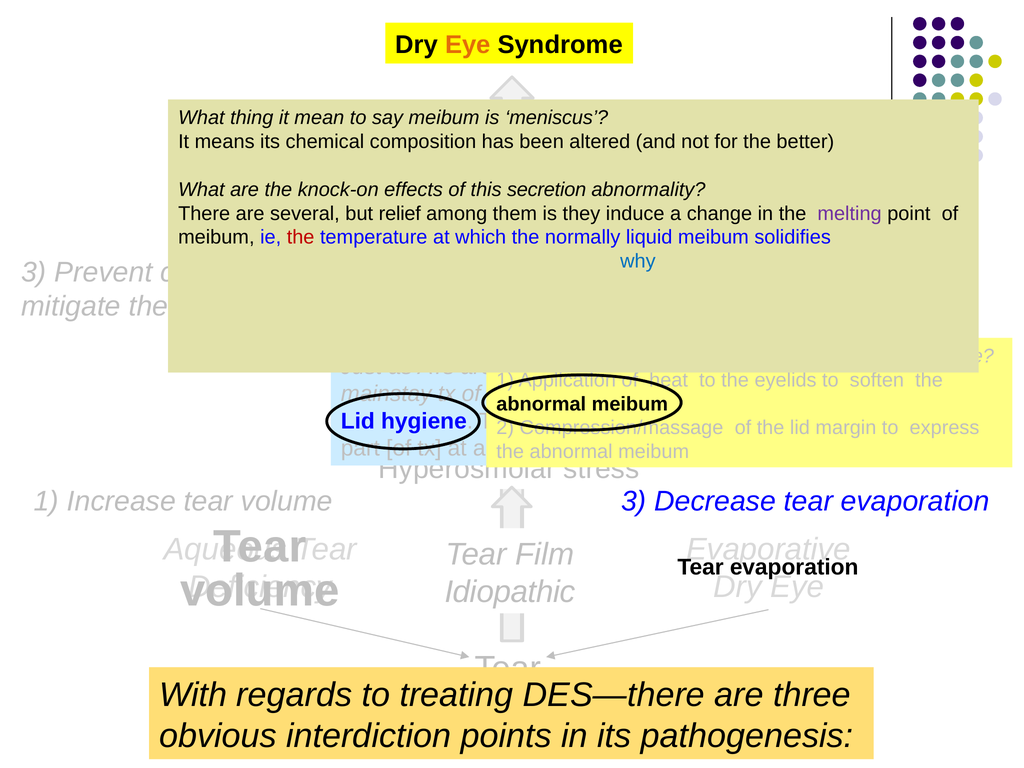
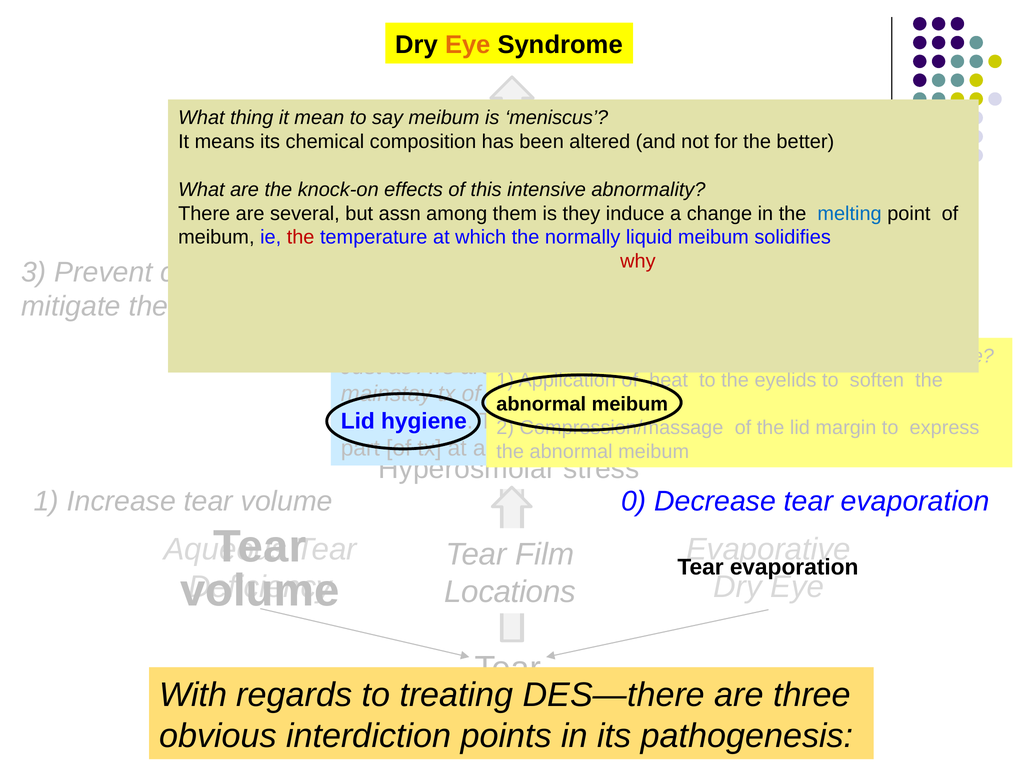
secretion: secretion -> intensive (547, 190)
relief: relief -> assn (400, 214)
melting colour: purple -> blue (850, 214)
why colour: blue -> red (638, 261)
volume 3: 3 -> 0 (634, 501)
Idiopathic: Idiopathic -> Locations (510, 592)
